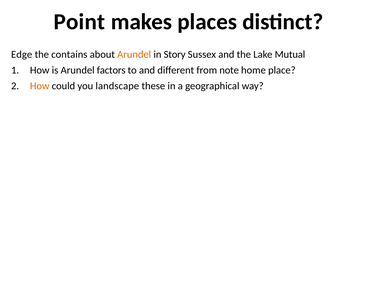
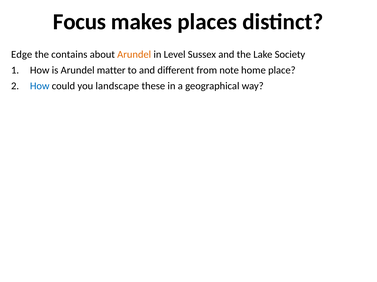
Point: Point -> Focus (80, 22)
Story: Story -> Level (175, 55)
Mutual: Mutual -> Society (290, 55)
factors: factors -> matter (111, 70)
How colour: orange -> blue (40, 86)
